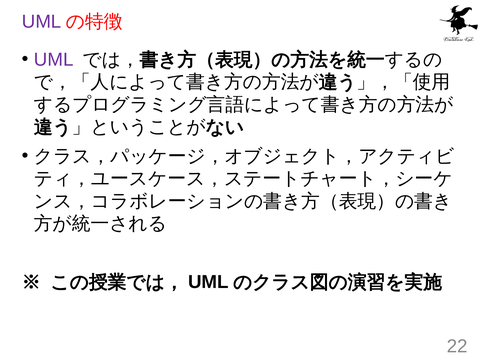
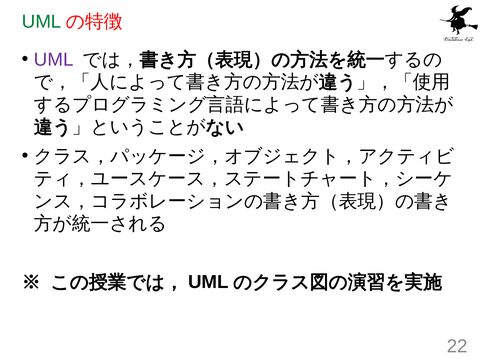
UML colour: purple -> green (42, 22)
